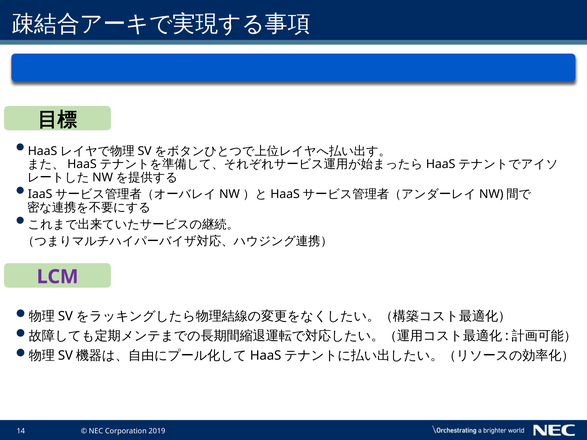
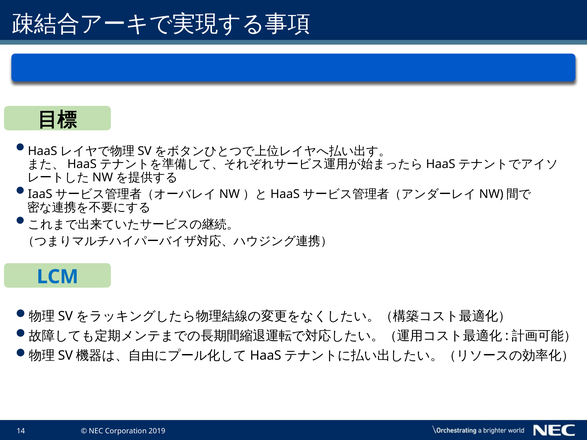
LCM colour: purple -> blue (58, 277)
